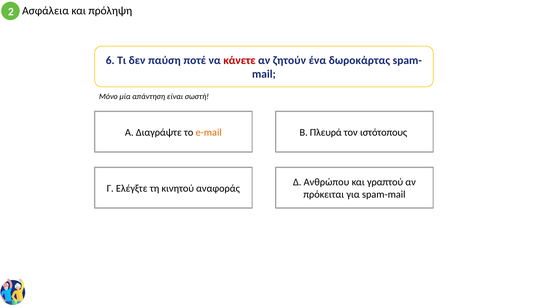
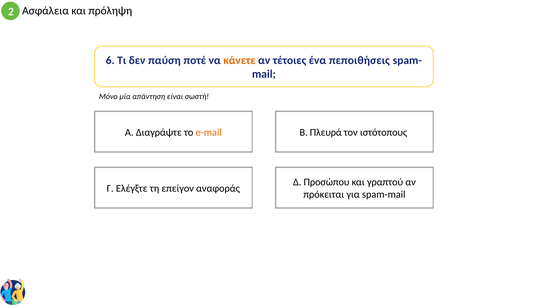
κάνετε colour: red -> orange (239, 61)
ζητούν: ζητούν -> τέτοιες (290, 61)
δωροκάρτας: δωροκάρτας -> πεποιθήσεις (359, 61)
Ανθρώπου: Ανθρώπου -> Προσώπου (327, 182)
κινητού: κινητού -> επείγον (178, 189)
